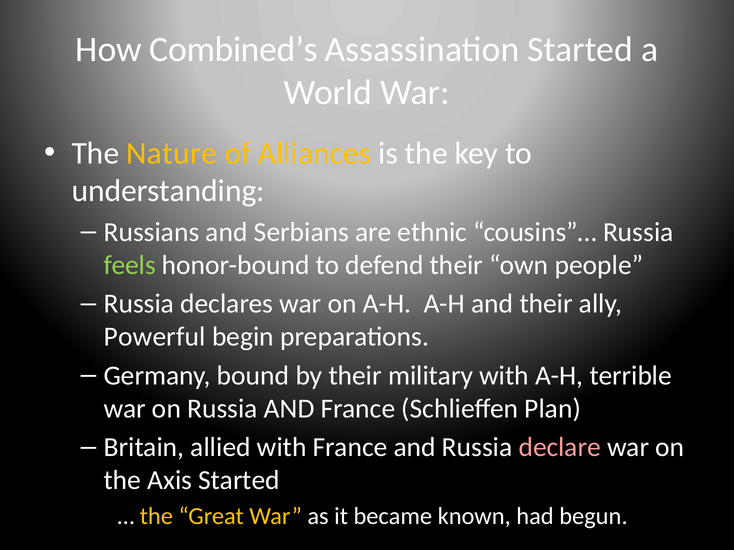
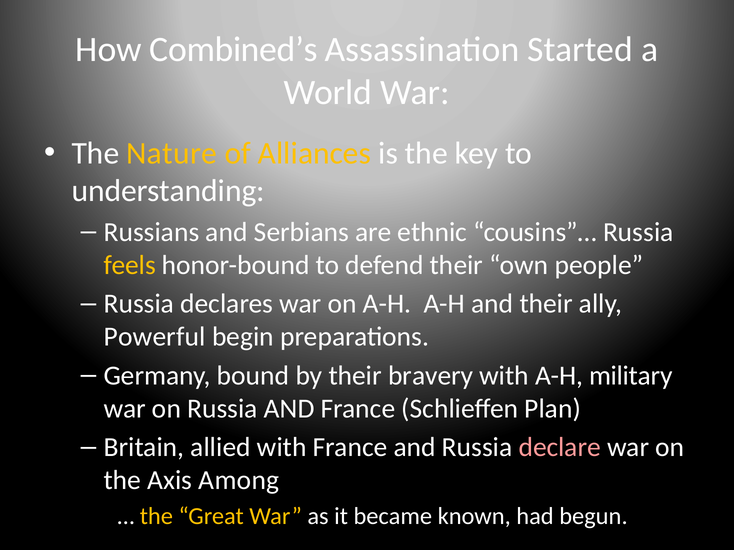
feels colour: light green -> yellow (130, 265)
military: military -> bravery (431, 376)
terrible: terrible -> military (631, 376)
Axis Started: Started -> Among (239, 481)
